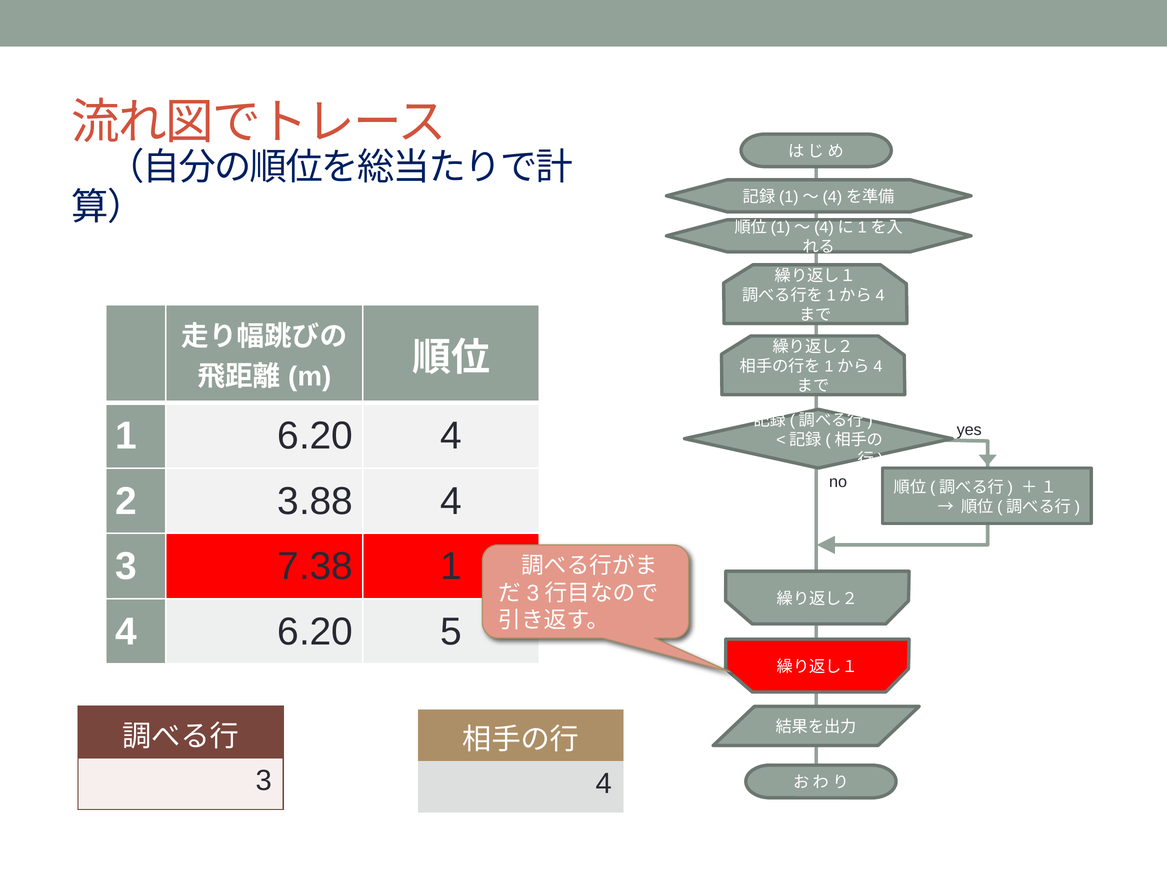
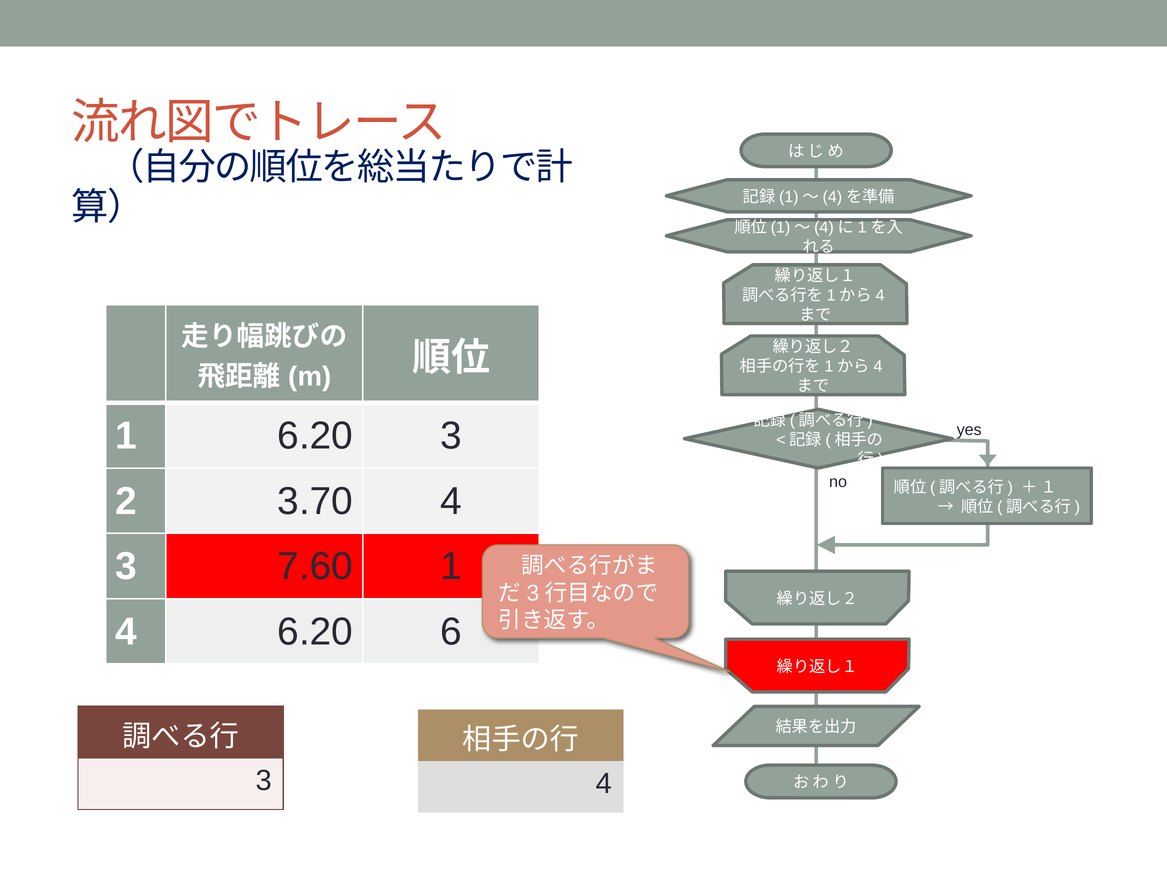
6.20 4: 4 -> 3 (451, 436)
3.88: 3.88 -> 3.70 (315, 502)
7.38: 7.38 -> 7.60 (315, 567)
5: 5 -> 6 (451, 632)
